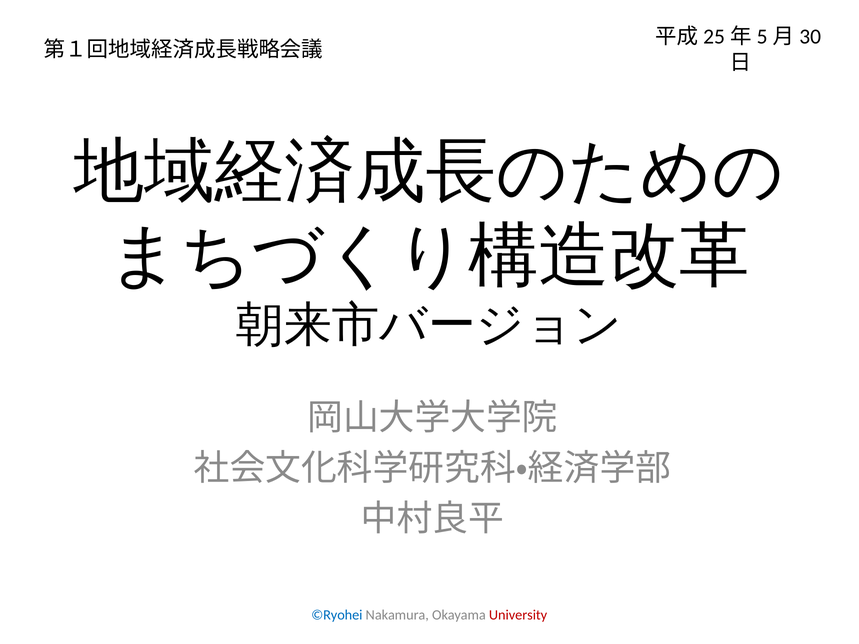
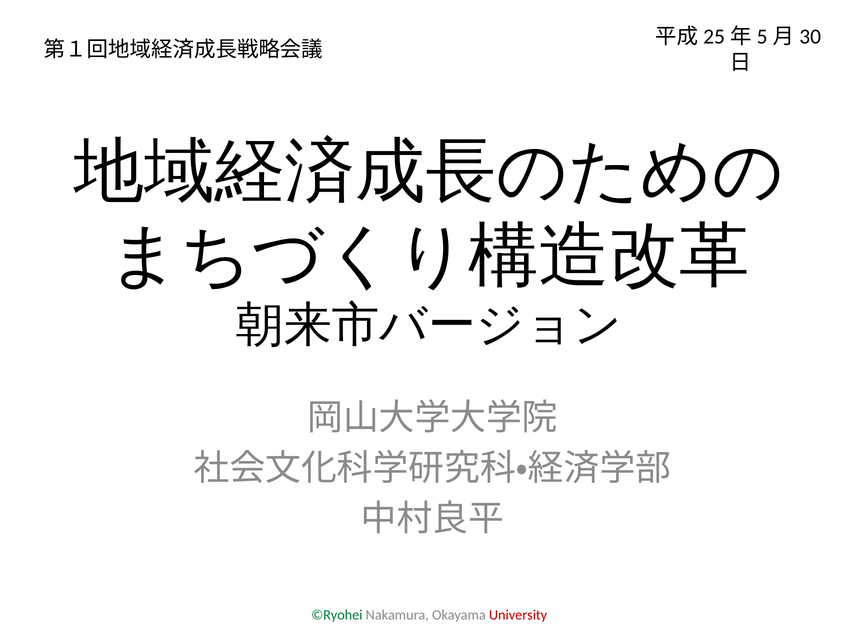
©Ryohei colour: blue -> green (337, 615)
